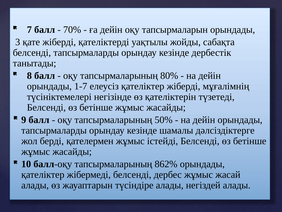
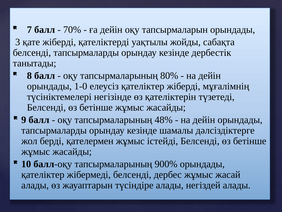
1-7: 1-7 -> 1-0 (81, 86)
50%: 50% -> 48% (164, 120)
862%: 862% -> 900% (166, 164)
